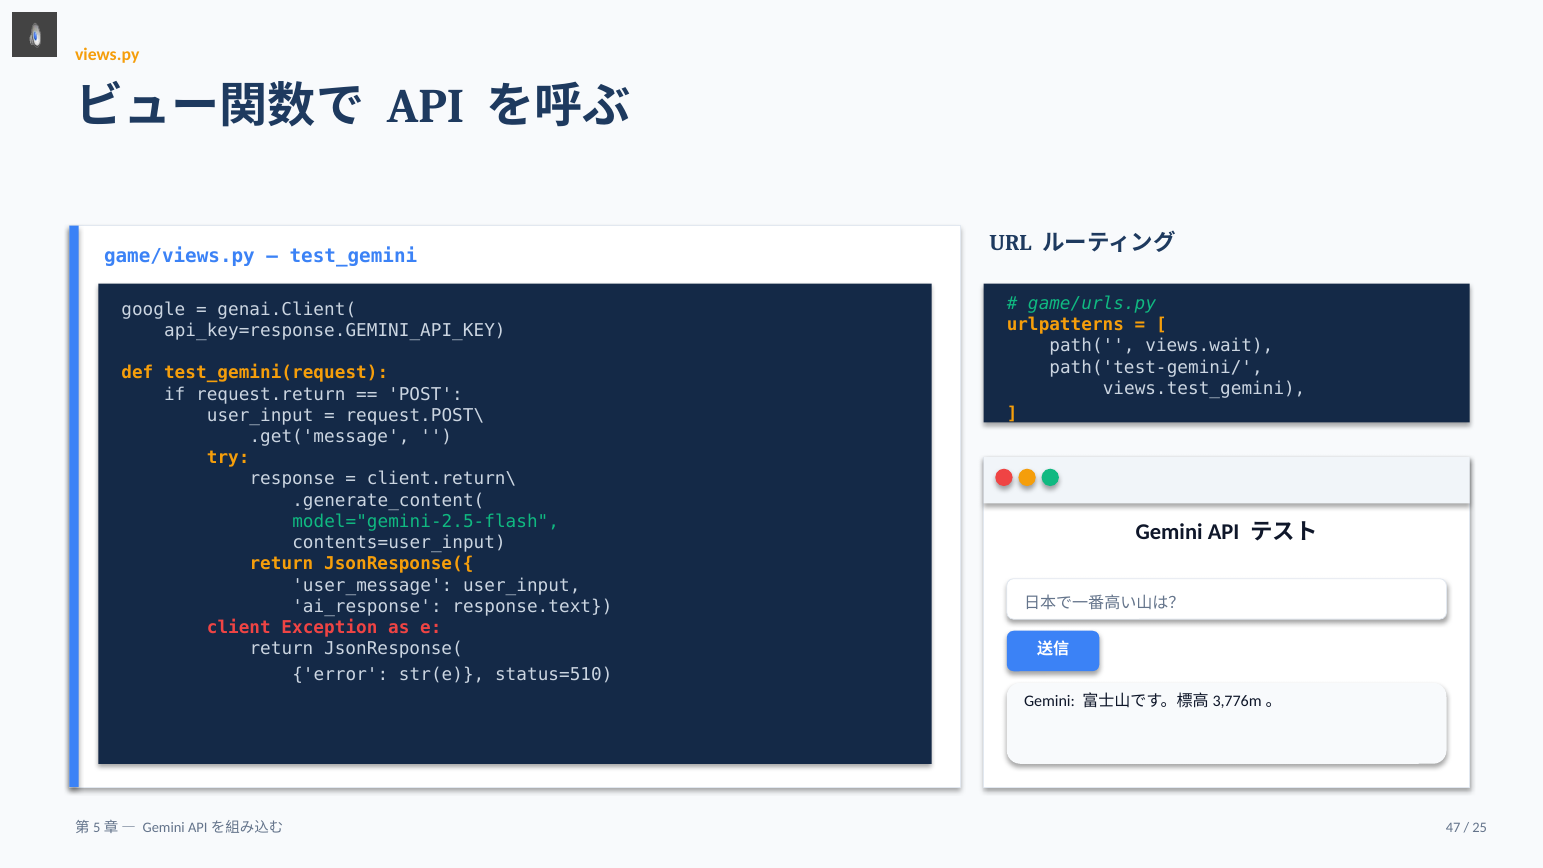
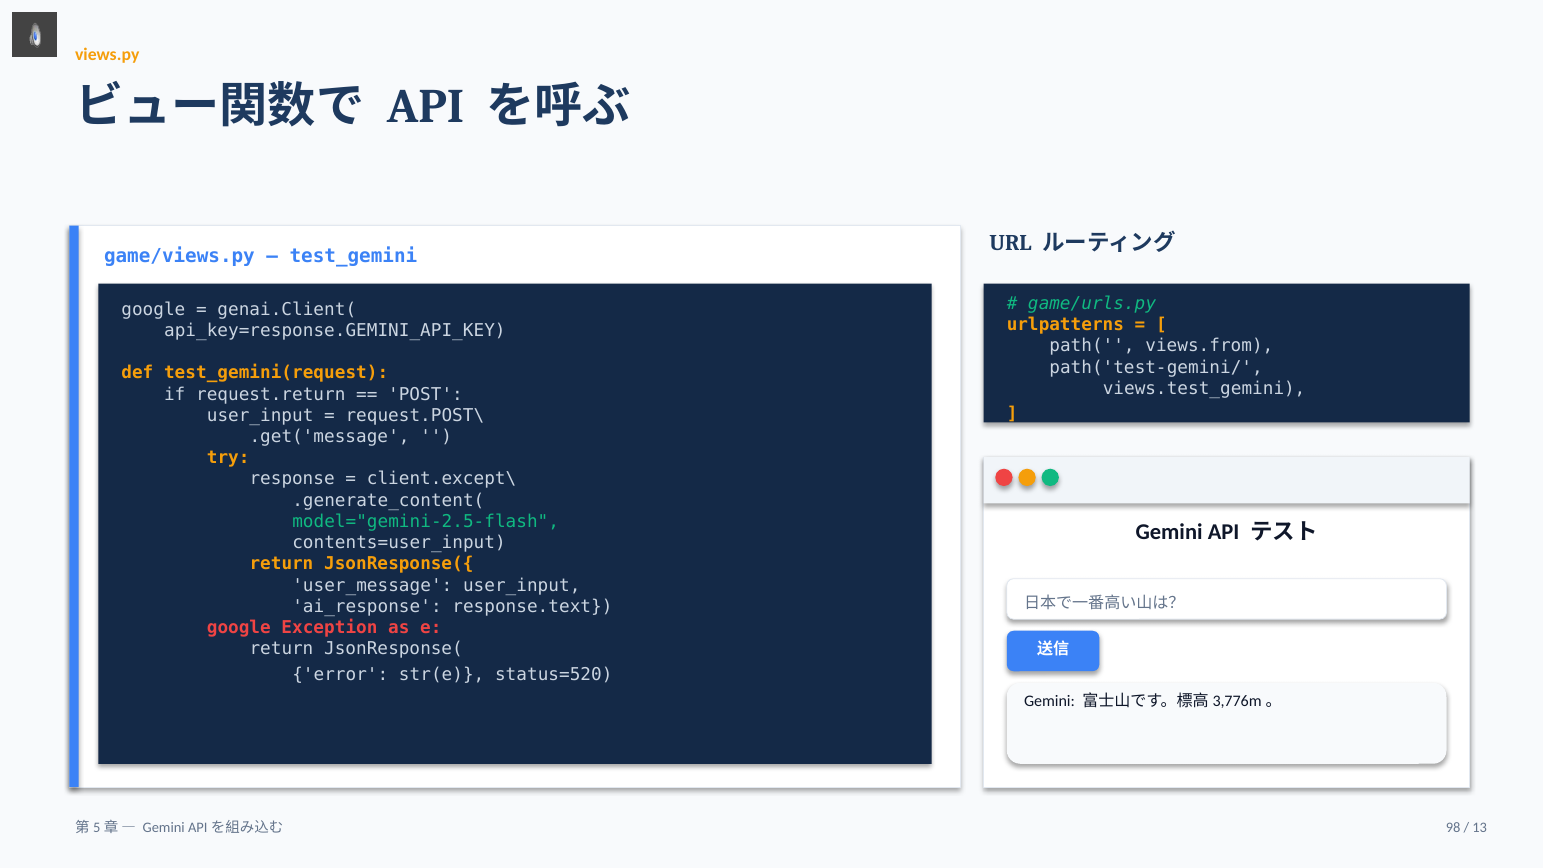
views.wait: views.wait -> views.from (1209, 346)
client.return\: client.return\ -> client.except\ (442, 479)
client: client -> google (239, 628)
status=510: status=510 -> status=520 (554, 674)
47: 47 -> 98 (1453, 828)
25: 25 -> 13 (1480, 828)
